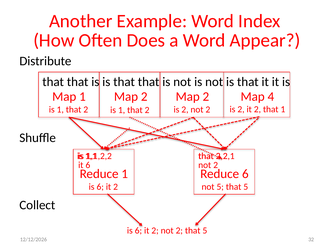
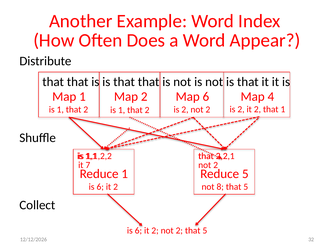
2 Map 2: 2 -> 6 (206, 96)
it 6: 6 -> 7 (88, 165)
Reduce 6: 6 -> 5 (245, 173)
not 5: 5 -> 8 (220, 186)
